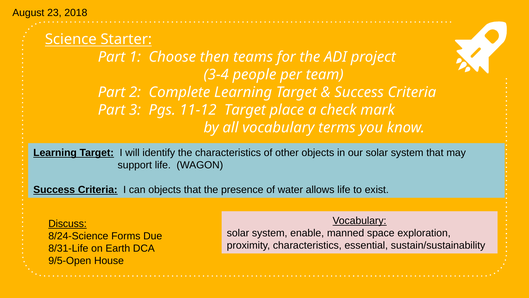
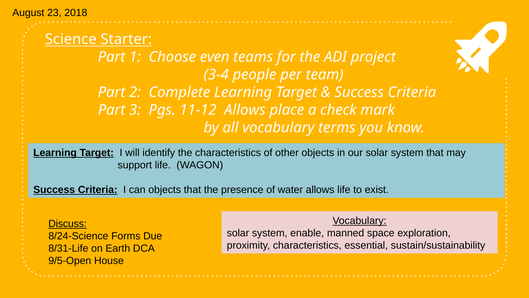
then: then -> even (215, 57)
11-12 Target: Target -> Allows (245, 110)
